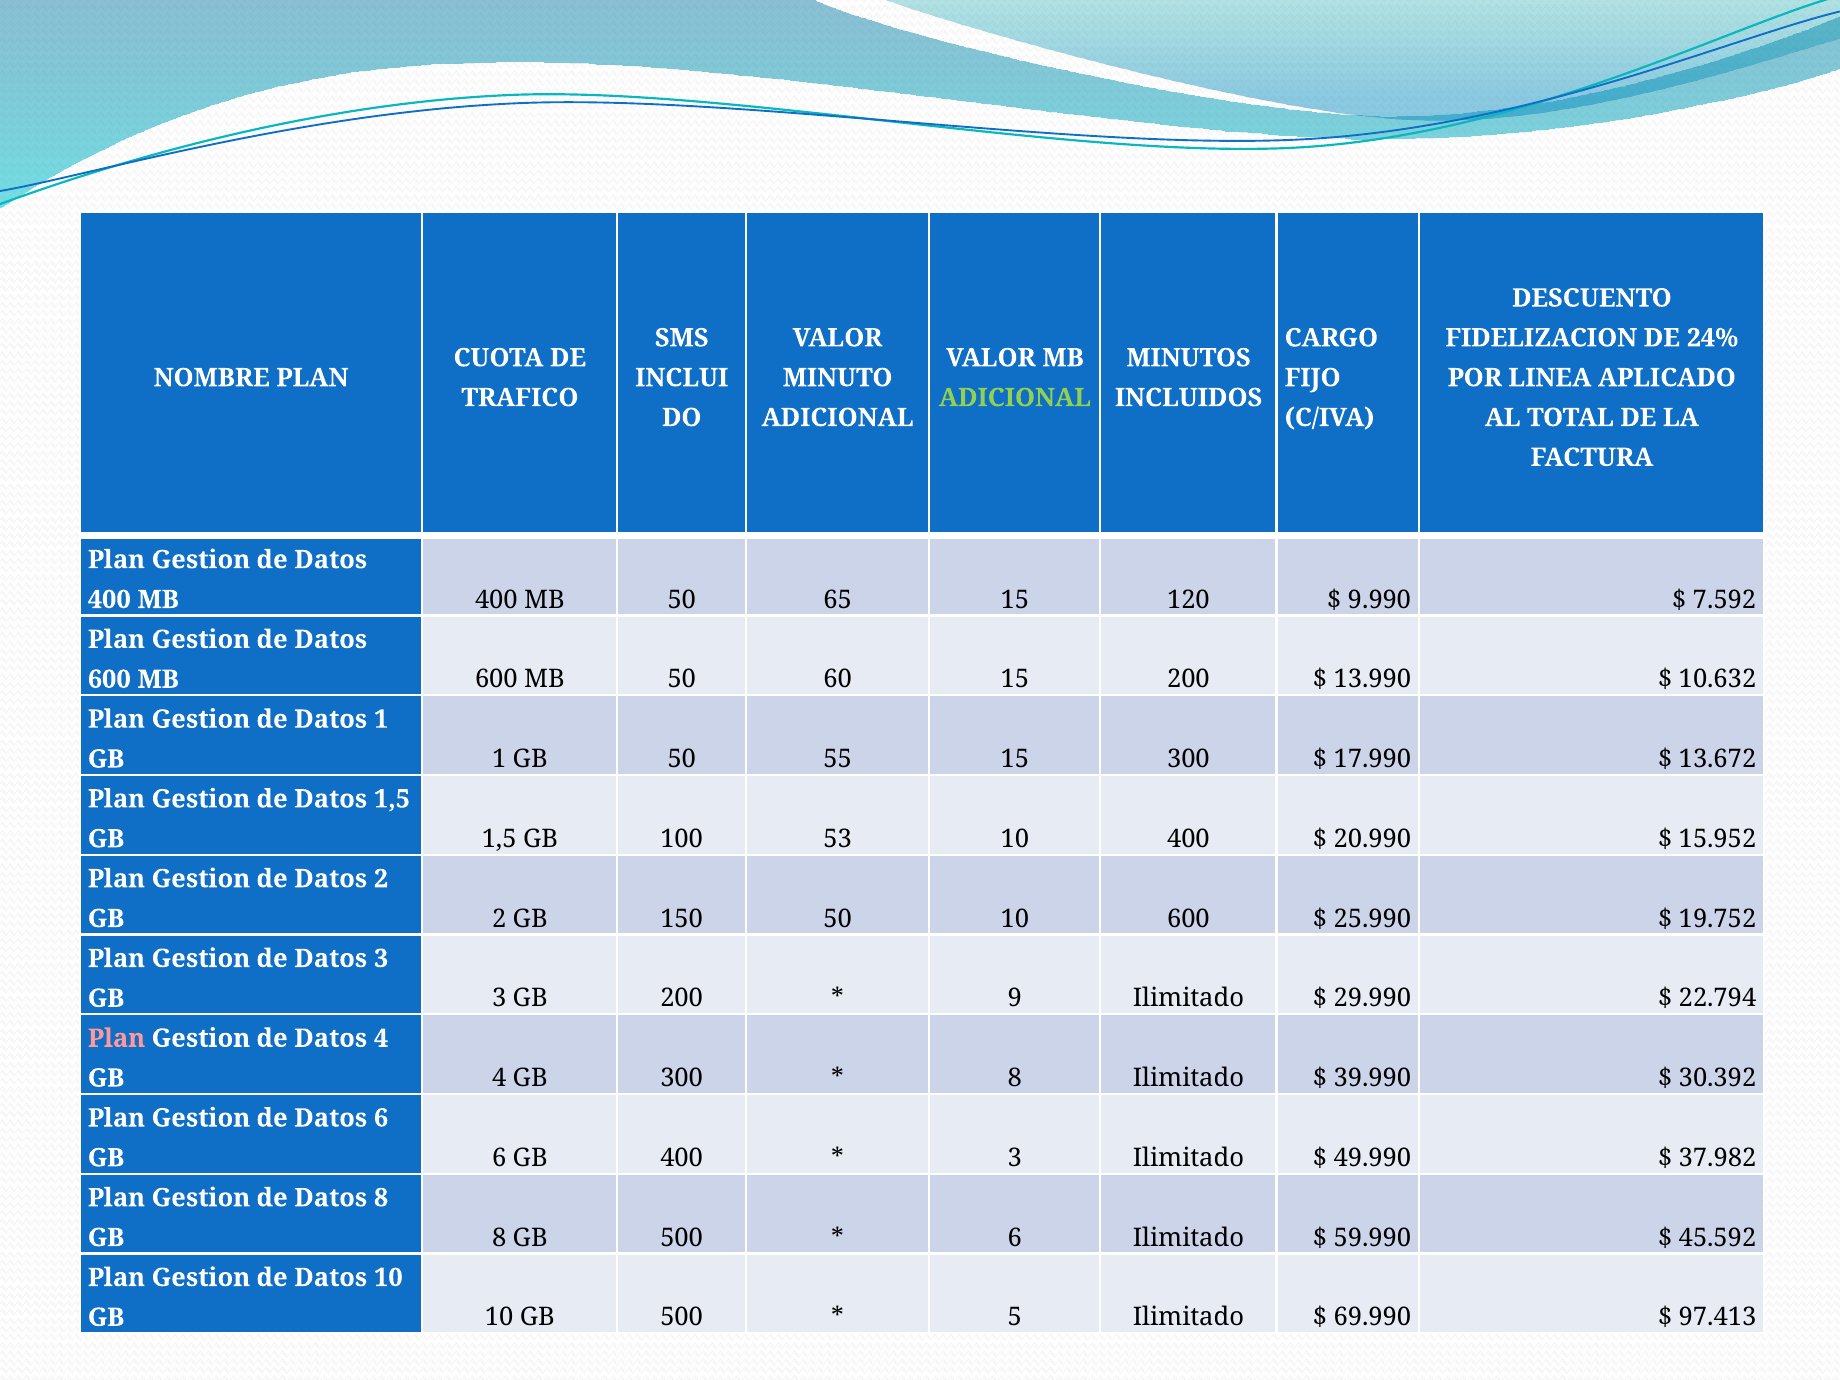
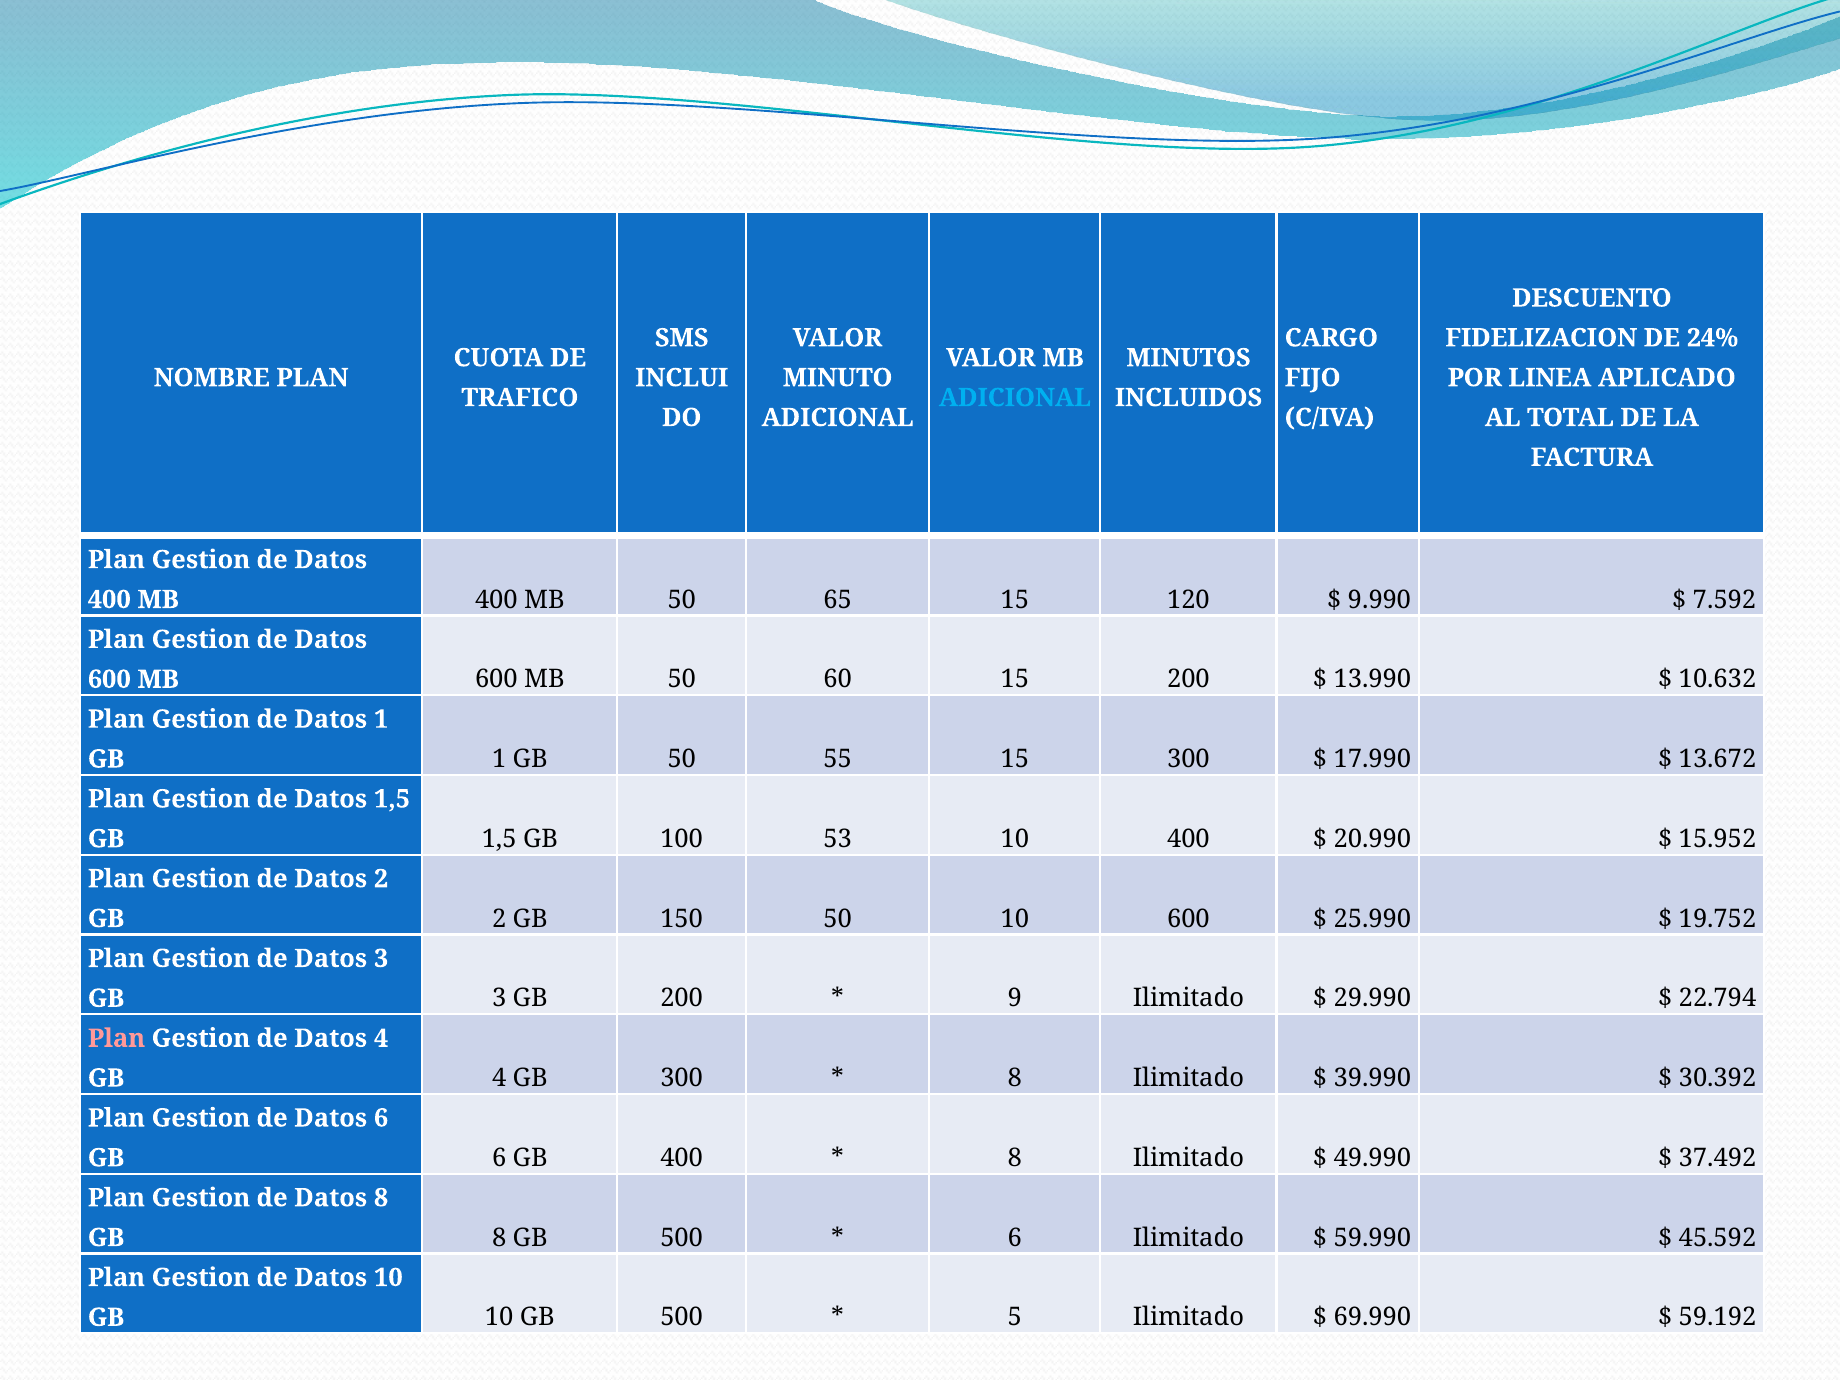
ADICIONAL colour: light green -> light blue (1015, 398)
3: 3 -> 8 (1015, 1158)
37.982: 37.982 -> 37.492 (1717, 1158)
97.413: 97.413 -> 59.192 (1717, 1317)
